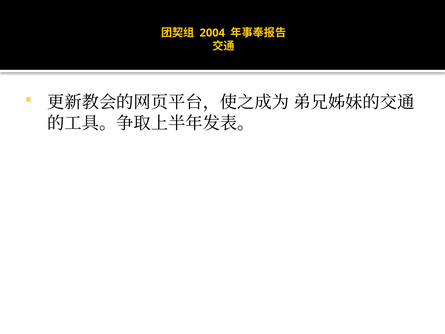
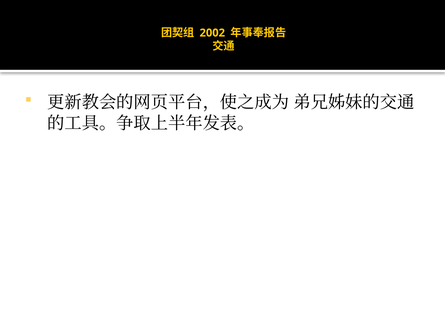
2004: 2004 -> 2002 (212, 33)
